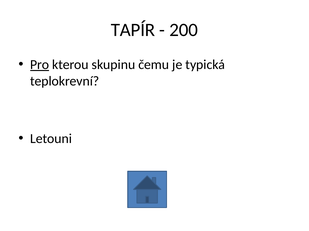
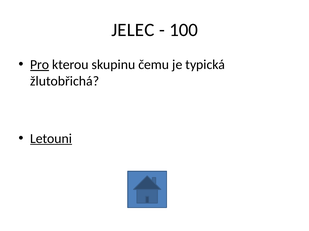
TAPÍR: TAPÍR -> JELEC (133, 30)
200: 200 -> 100 (184, 30)
teplokrevní: teplokrevní -> žlutobřichá (65, 81)
Letouni underline: none -> present (51, 139)
